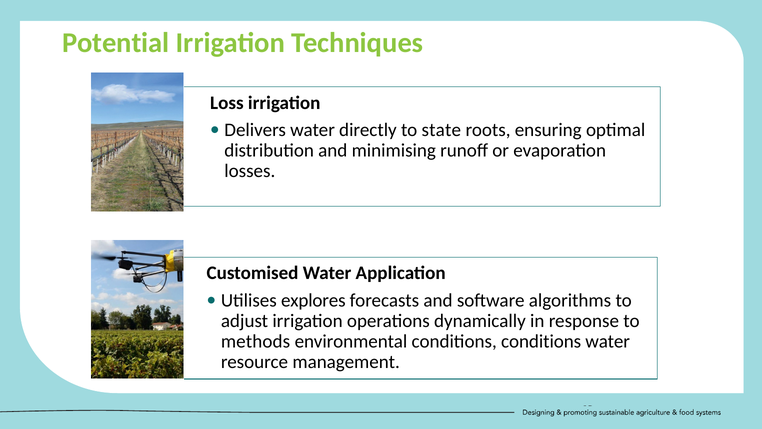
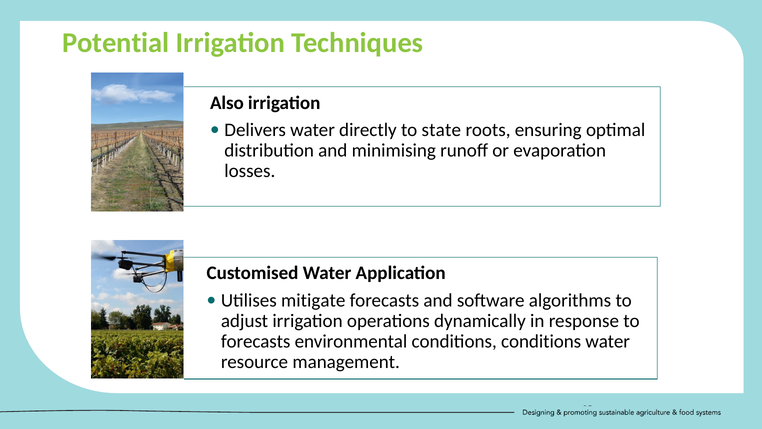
Loss: Loss -> Also (227, 103)
explores: explores -> mitigate (313, 300)
methods: methods -> forecasts (256, 341)
